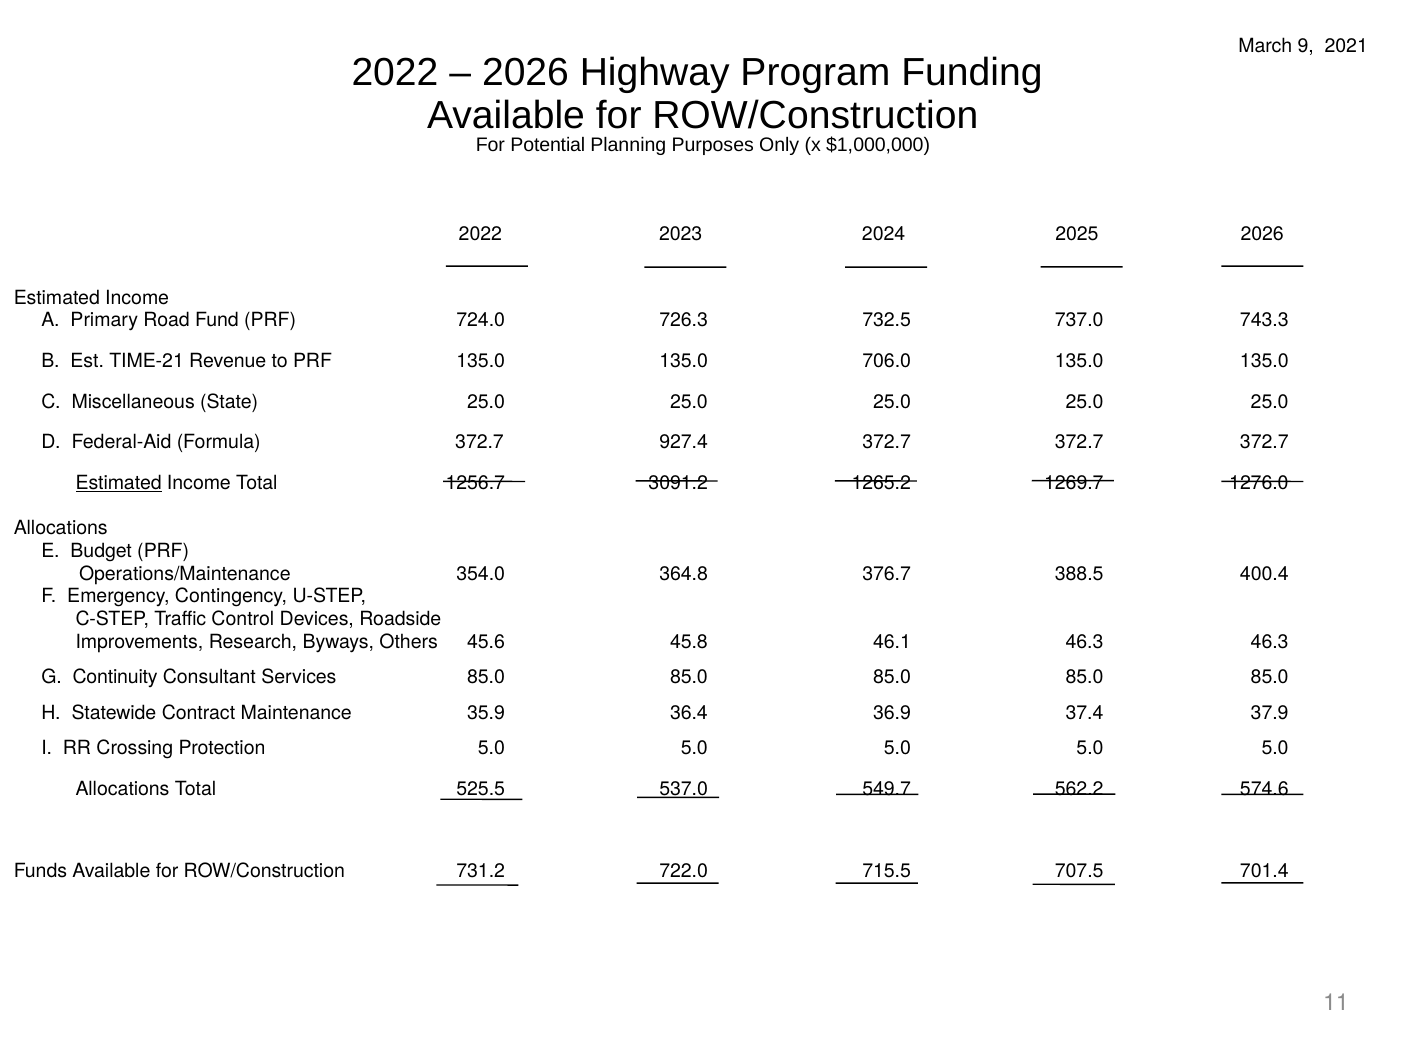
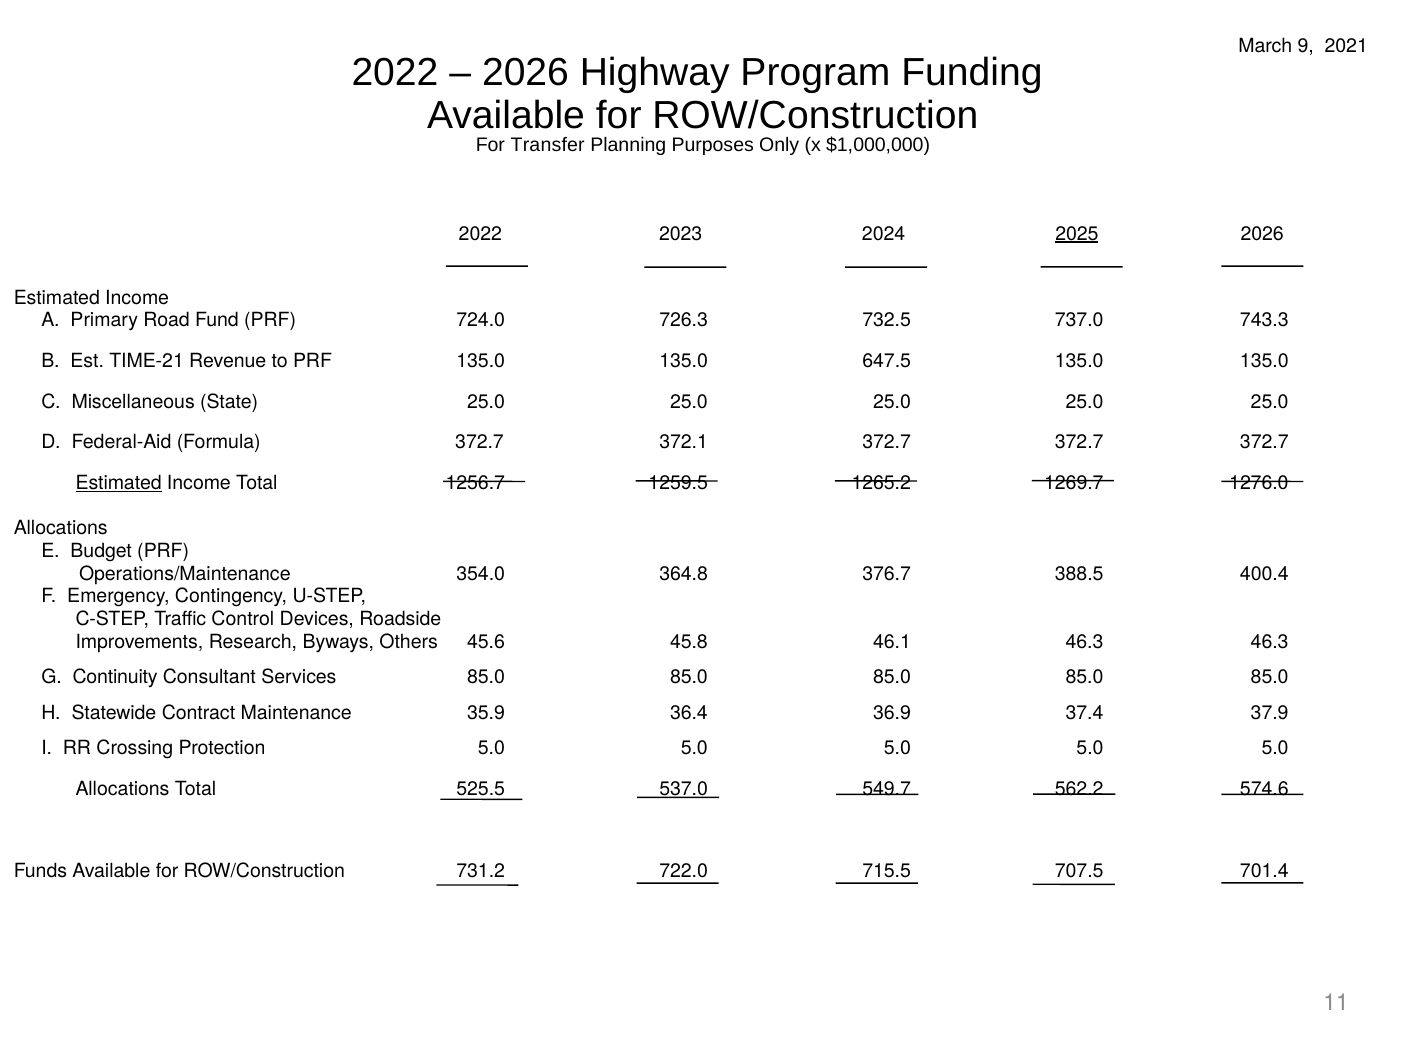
Potential: Potential -> Transfer (548, 145)
2025 underline: none -> present (1077, 234)
706.0: 706.0 -> 647.5 (887, 361)
927.4: 927.4 -> 372.1 (684, 442)
3091.2: 3091.2 -> 1259.5 (678, 483)
